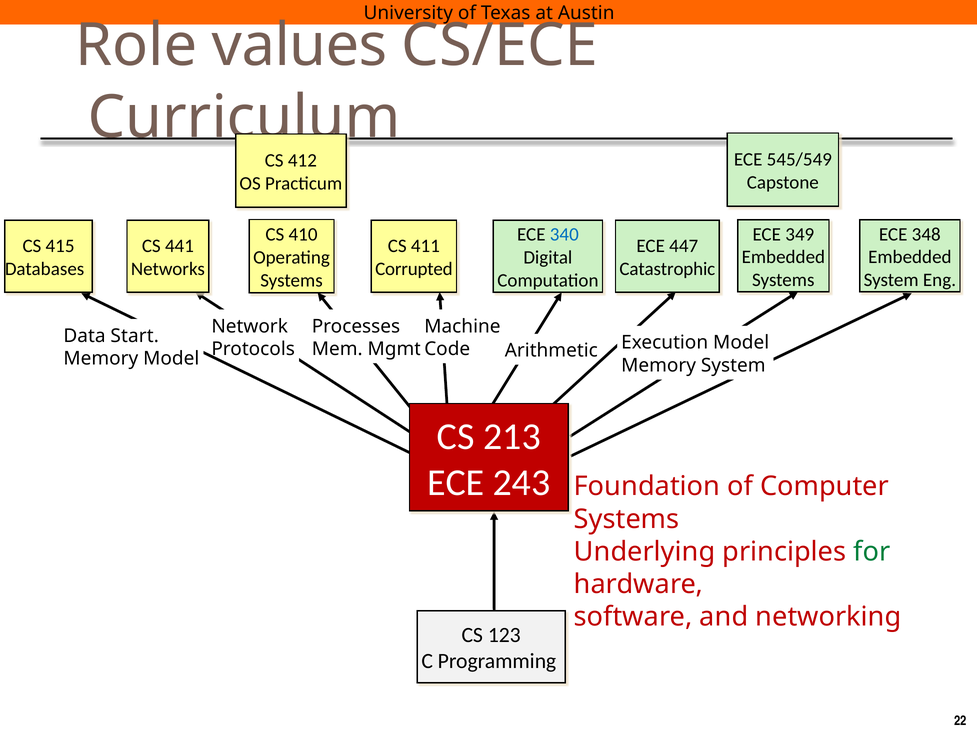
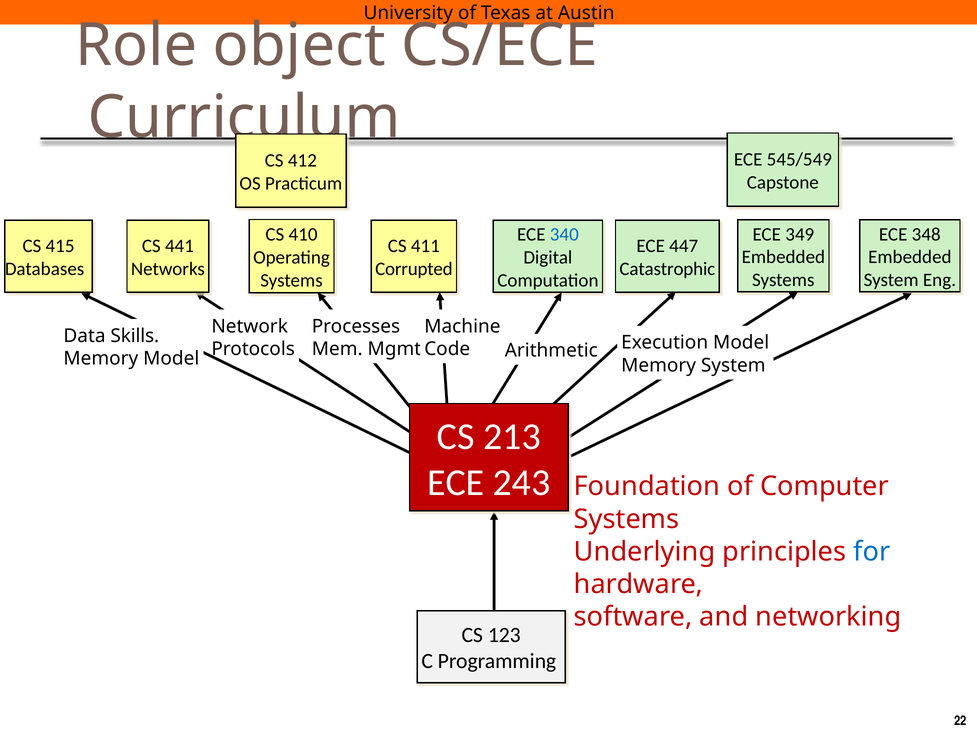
values: values -> object (299, 46)
Start: Start -> Skills (135, 336)
for colour: green -> blue (872, 551)
